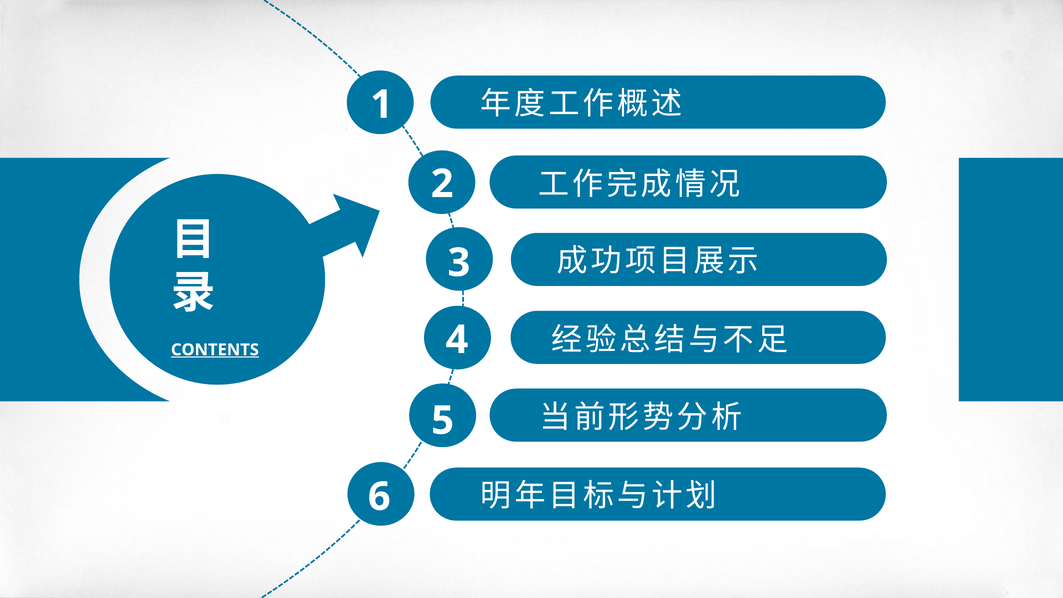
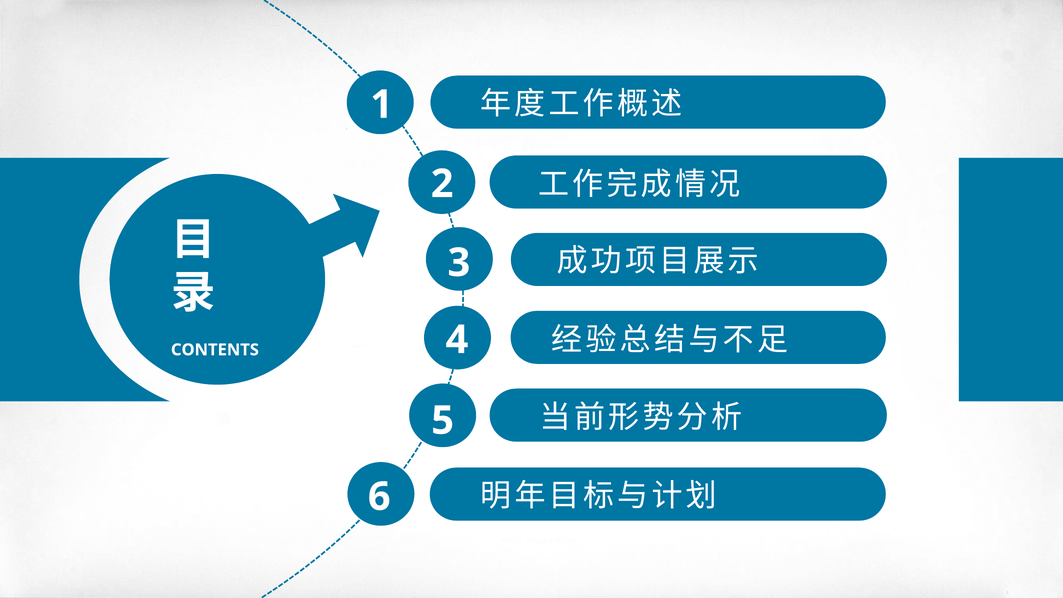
CONTENTS underline: present -> none (215, 350)
